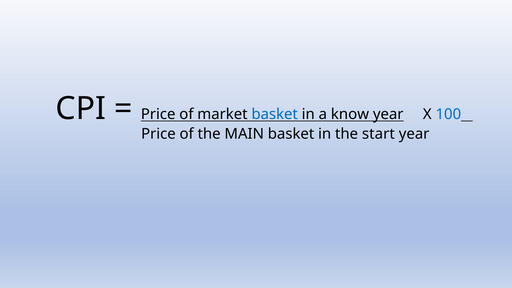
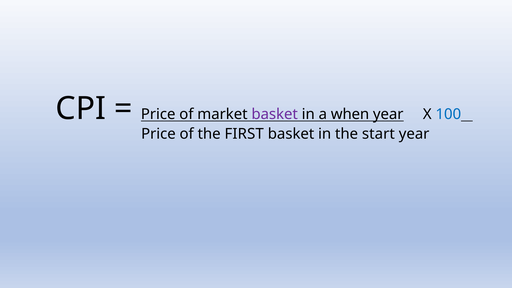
basket colour: blue -> purple (275, 114)
know: know -> when (350, 114)
MAIN: MAIN -> FIRST (244, 134)
